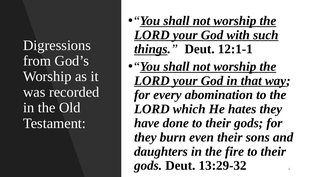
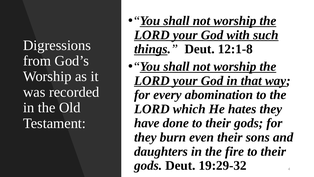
12:1-1: 12:1-1 -> 12:1-8 (235, 49)
13:29-32: 13:29-32 -> 19:29-32 (223, 165)
